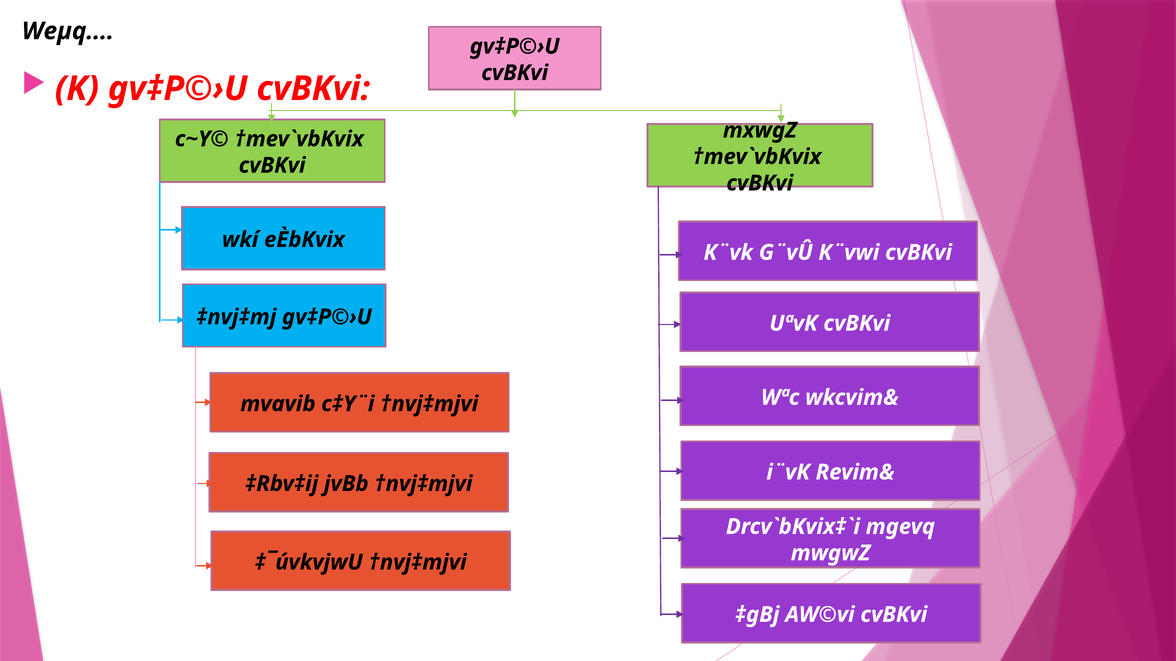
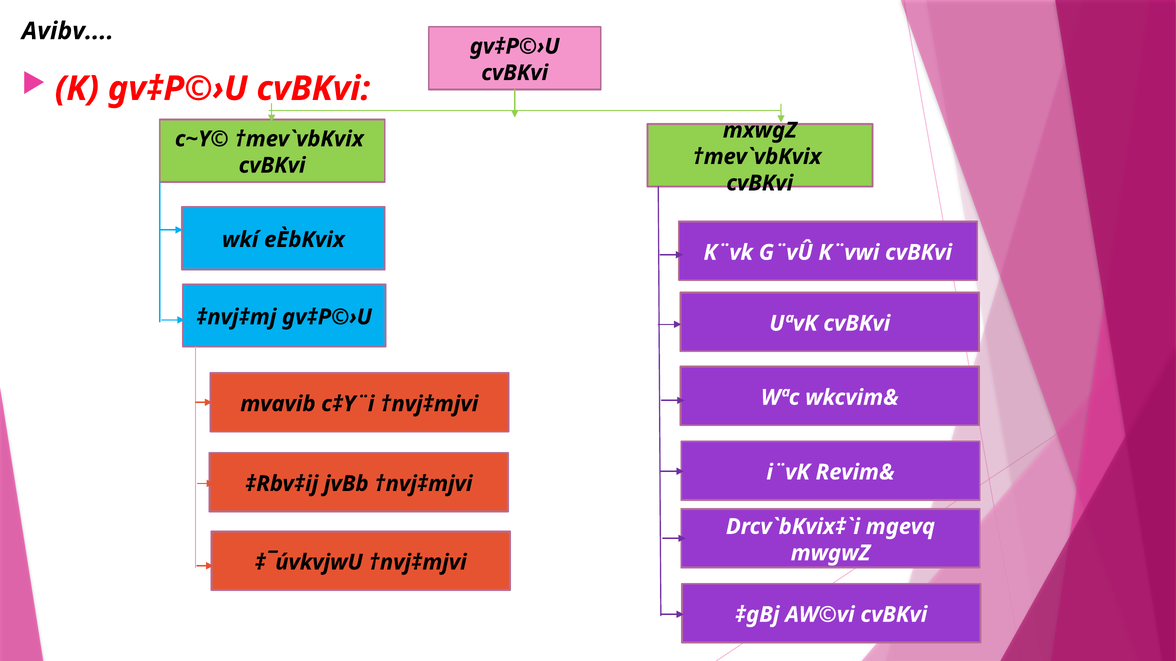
Weµq: Weµq -> Avibv (68, 31)
